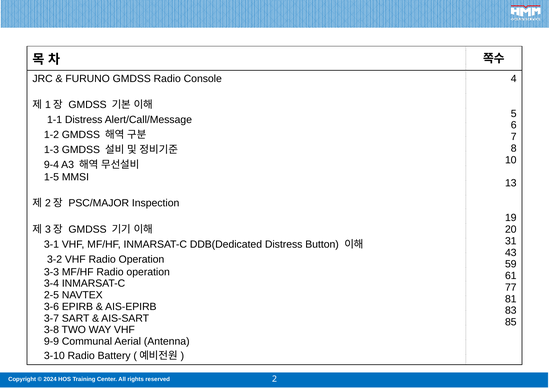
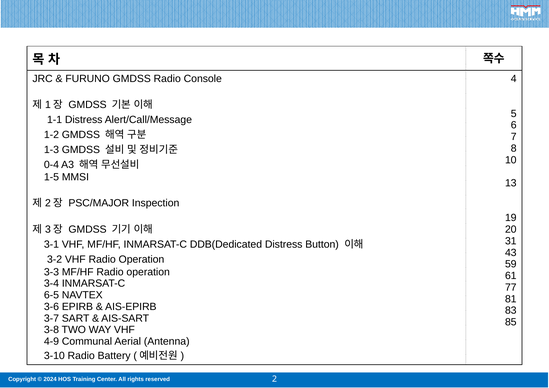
9-4: 9-4 -> 0-4 (51, 165)
2-5: 2-5 -> 6-5 (51, 295)
9-9: 9-9 -> 4-9 (51, 342)
